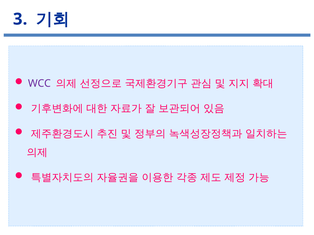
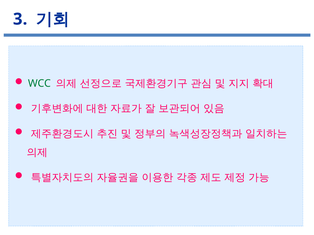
WCC colour: purple -> green (39, 84)
